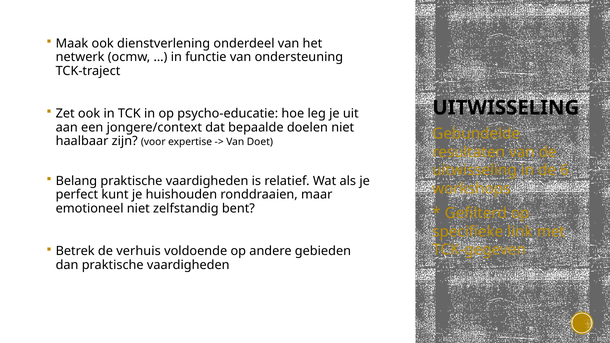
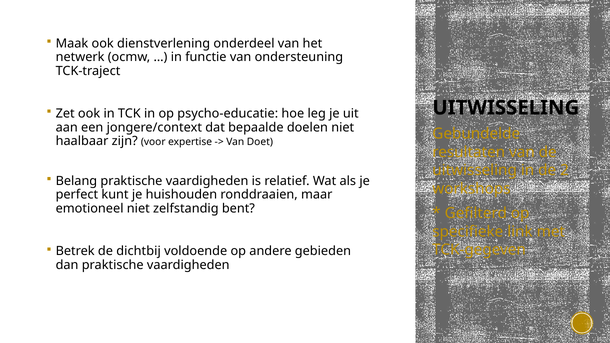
6: 6 -> 2 (564, 170)
verhuis: verhuis -> dichtbij (139, 251)
